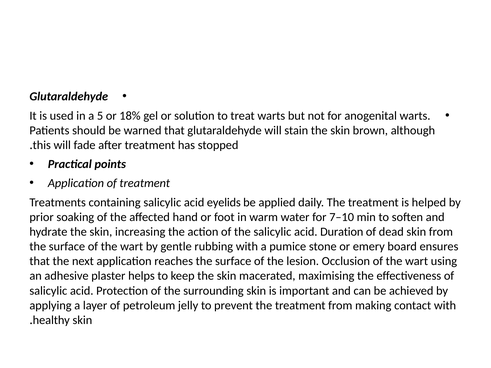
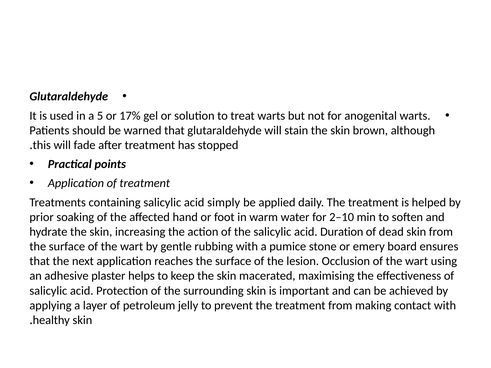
18%: 18% -> 17% (130, 116)
eyelids: eyelids -> simply (224, 202)
7–10: 7–10 -> 2–10 (342, 217)
